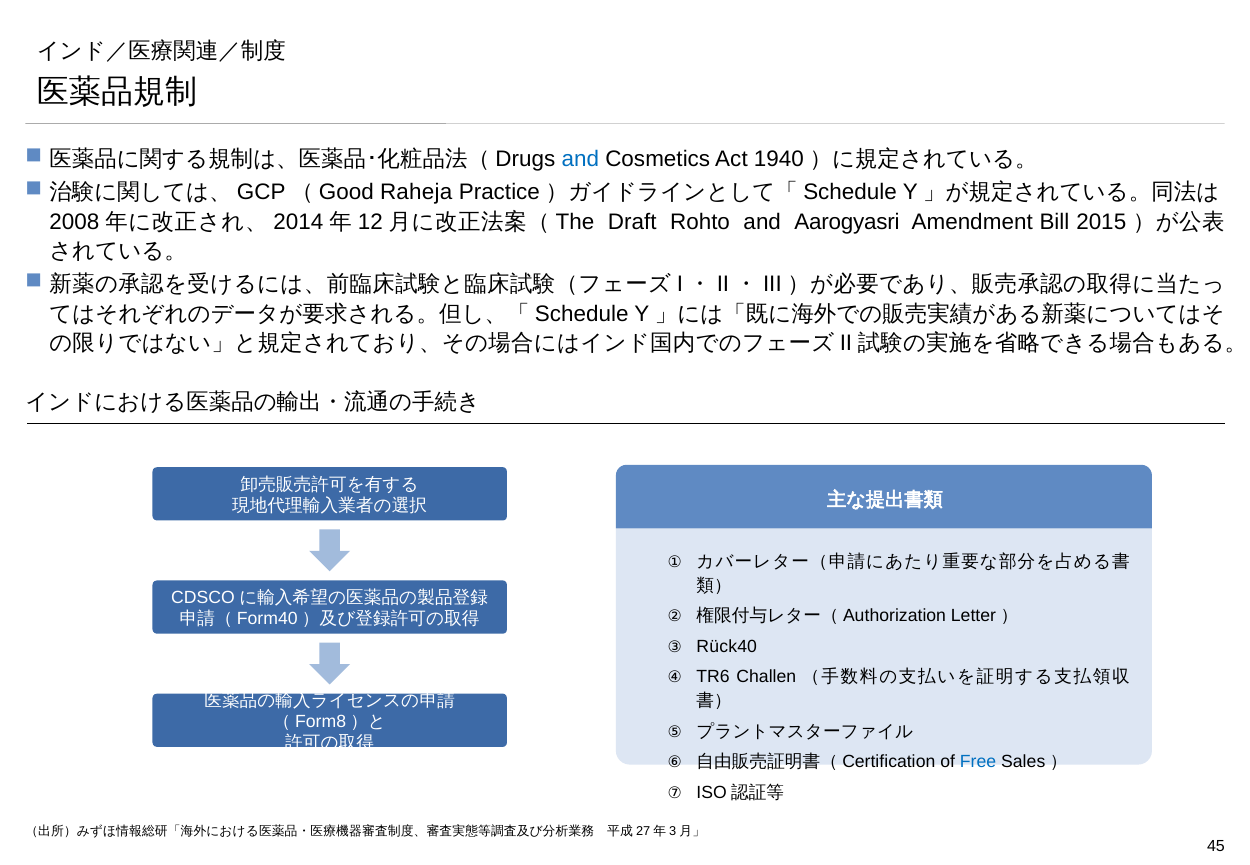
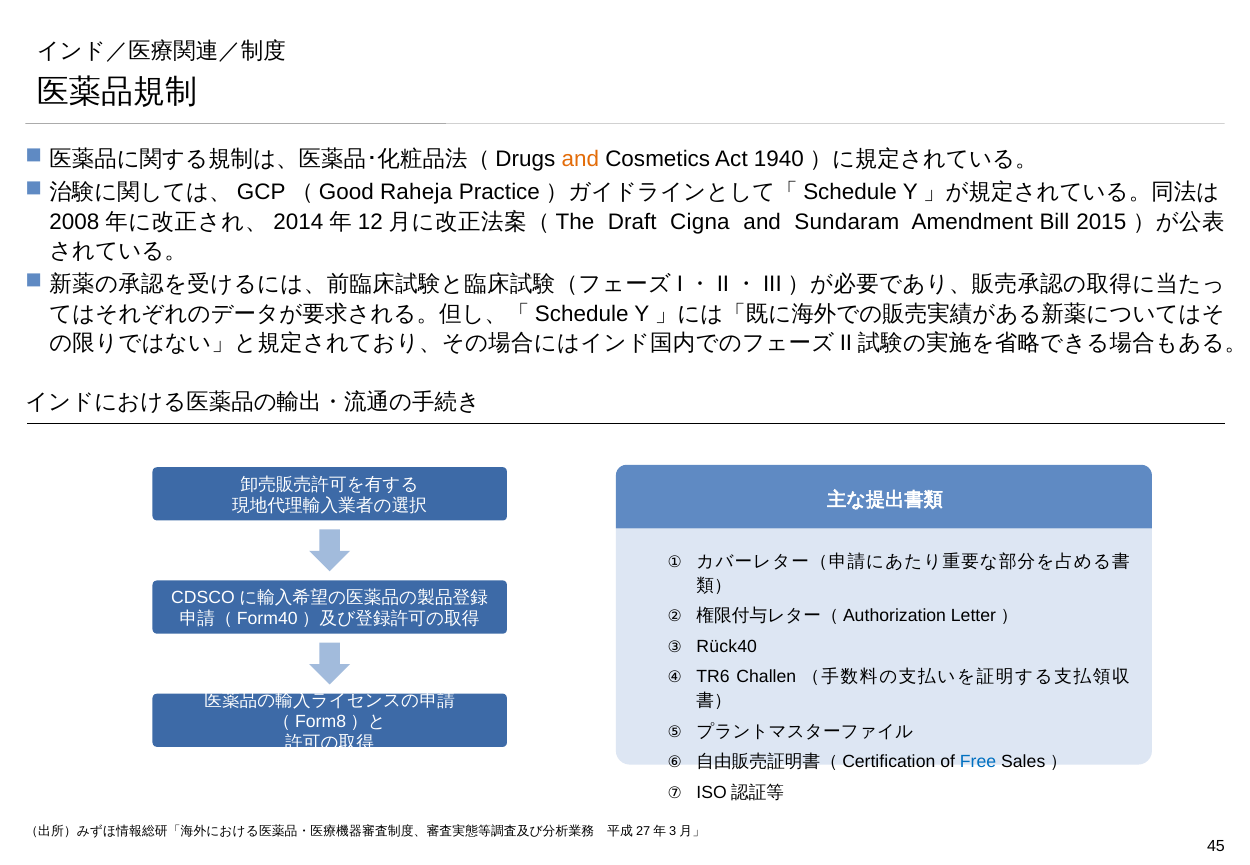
and colour: blue -> orange (580, 160)
Rohto: Rohto -> Cigna (700, 222)
Aarogyasri: Aarogyasri -> Sundaram (847, 222)
